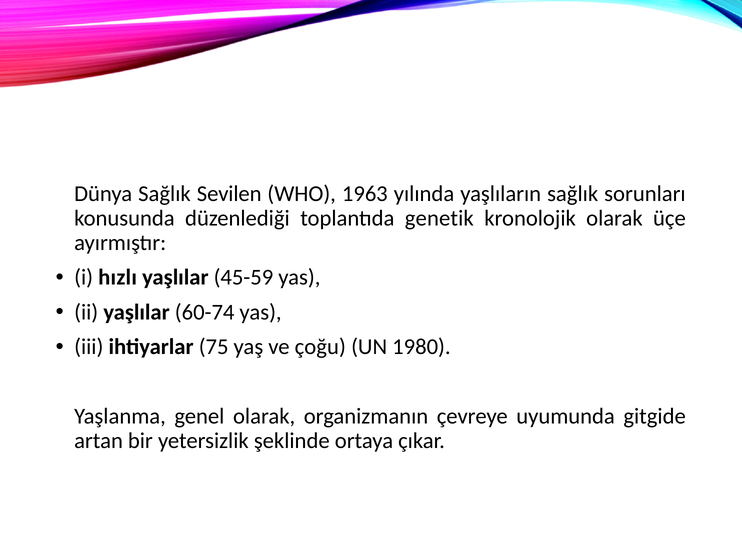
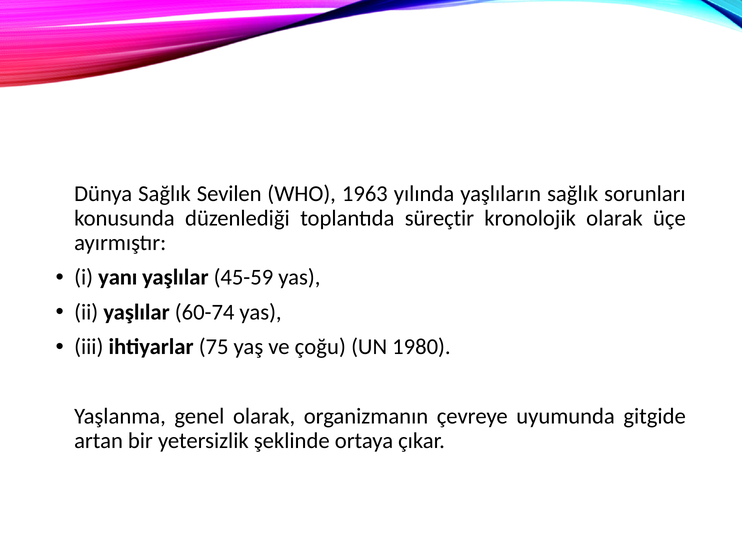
genetik: genetik -> süreçtir (439, 218)
hızlı: hızlı -> yanı (118, 278)
